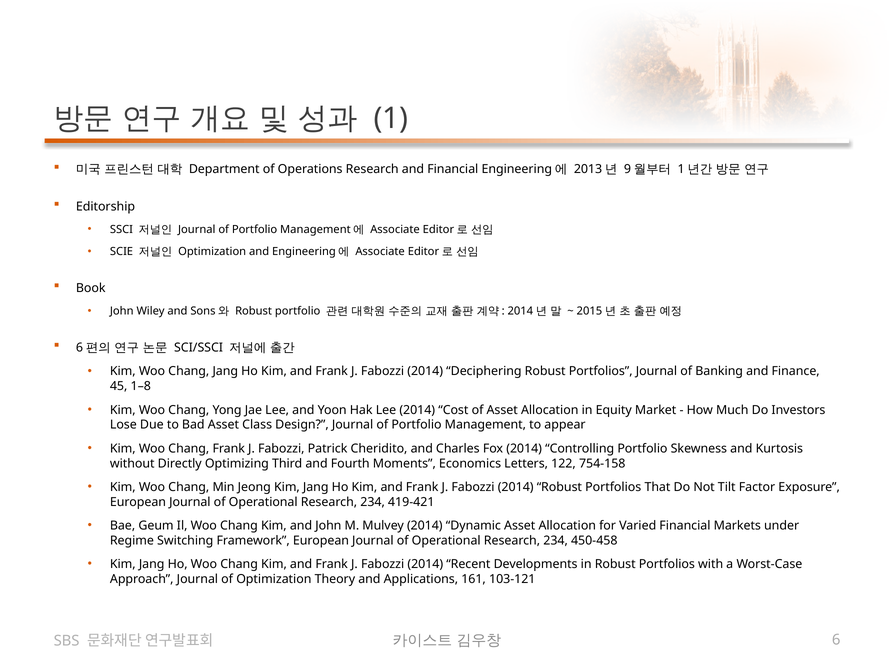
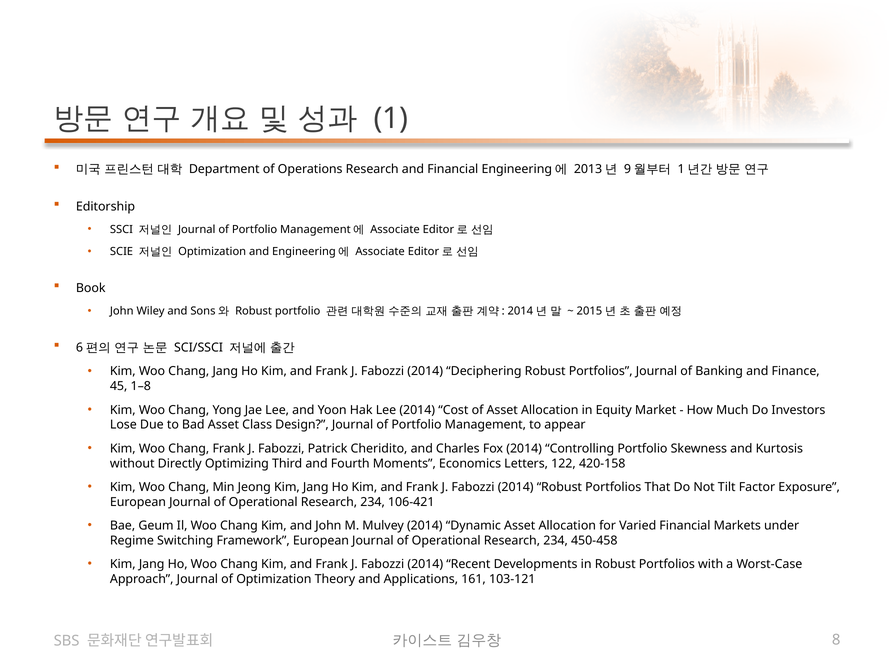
754-158: 754-158 -> 420-158 (602, 463)
419-421: 419-421 -> 106-421 (411, 502)
6: 6 -> 8 (836, 639)
